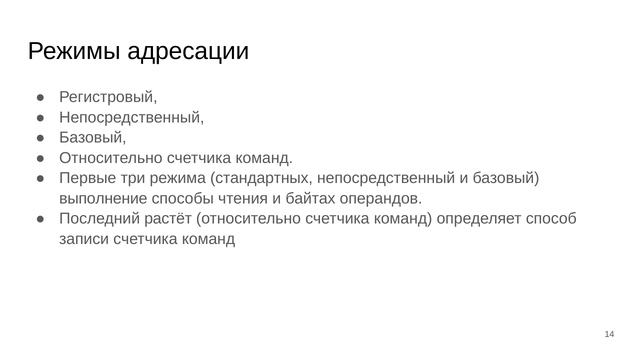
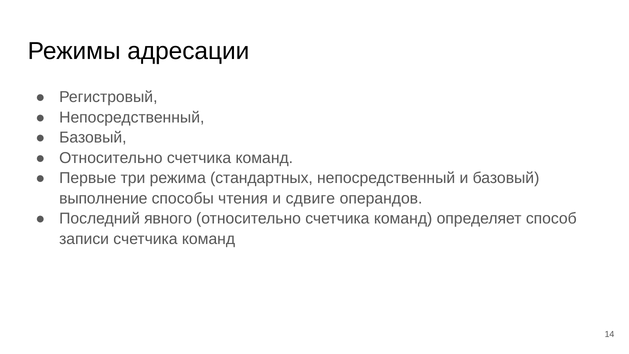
байтах: байтах -> сдвиге (310, 198)
растёт: растёт -> явного (168, 219)
